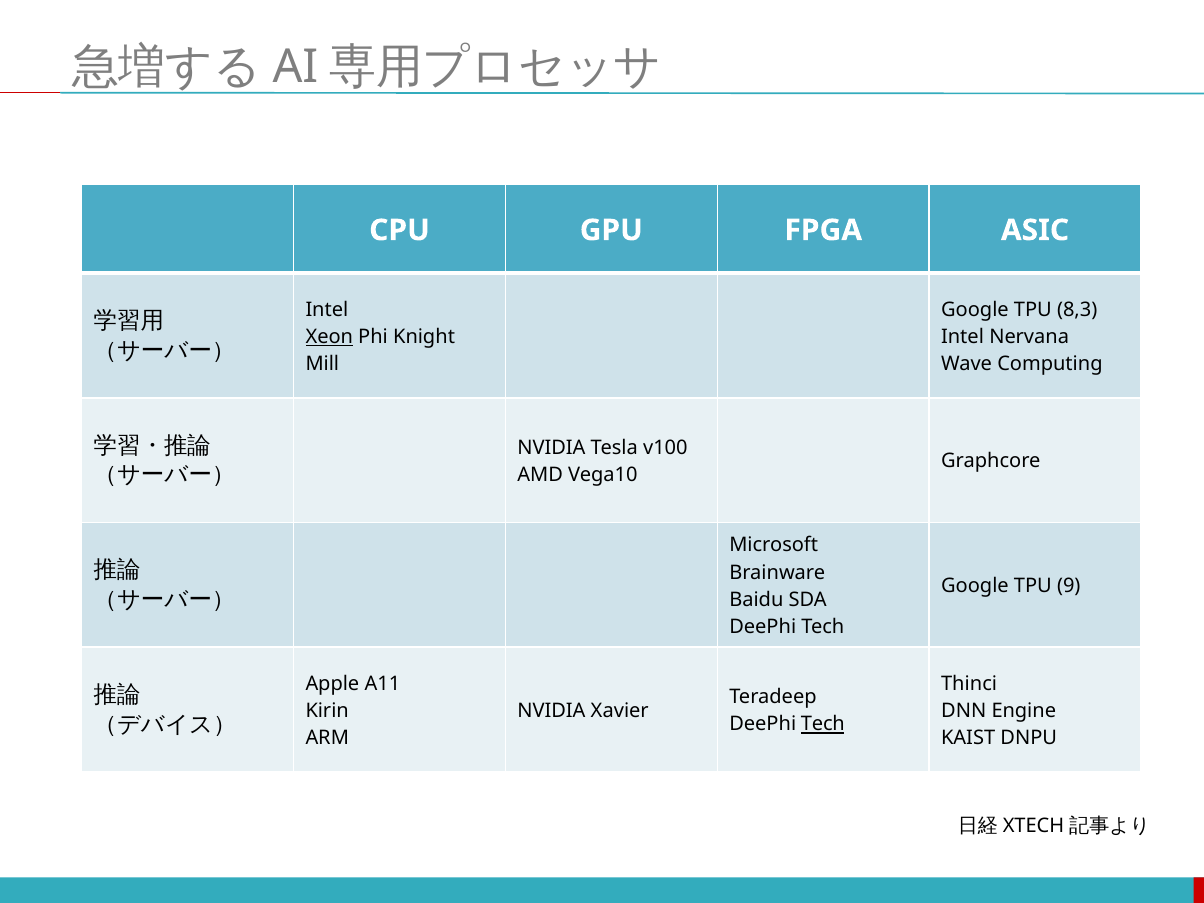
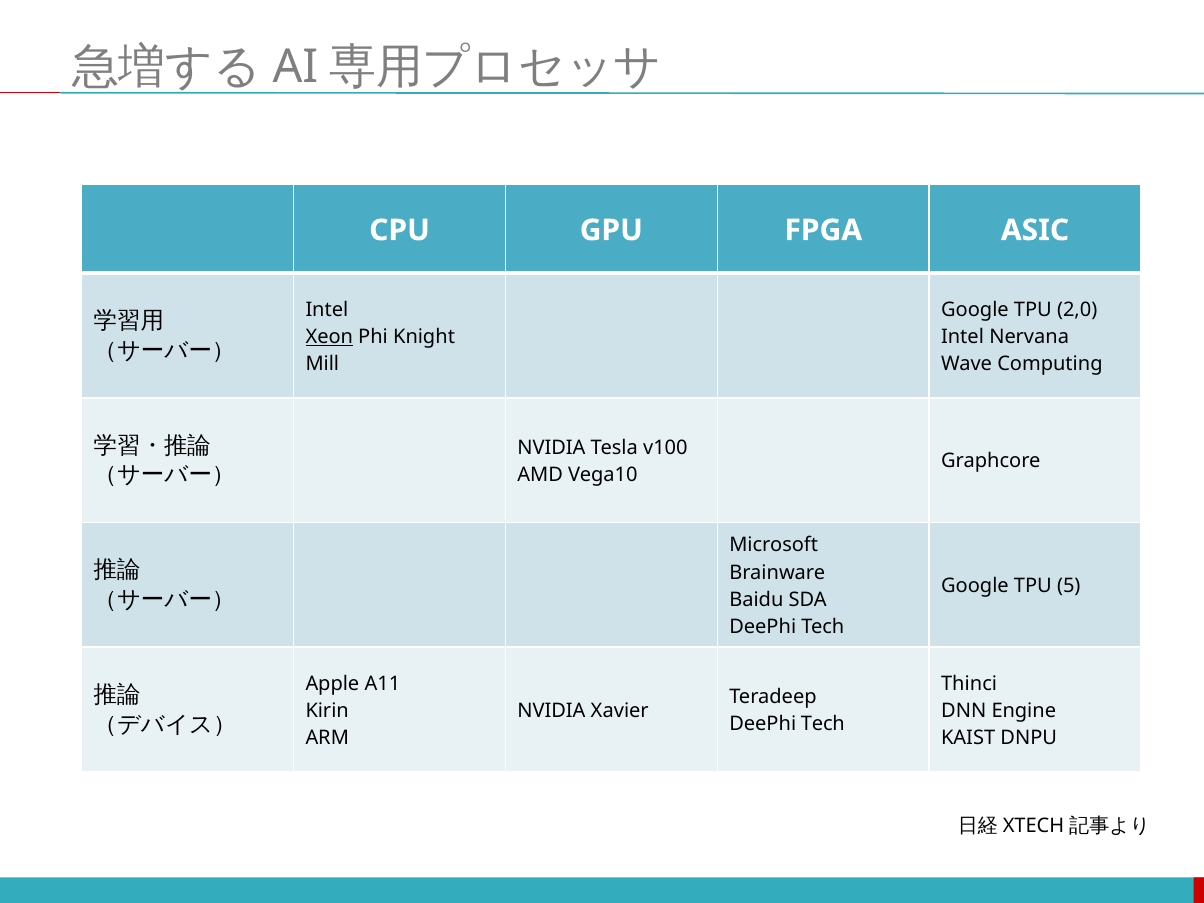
8,3: 8,3 -> 2,0 (1077, 309)
9: 9 -> 5 (1069, 586)
Tech underline: present -> none (823, 724)
